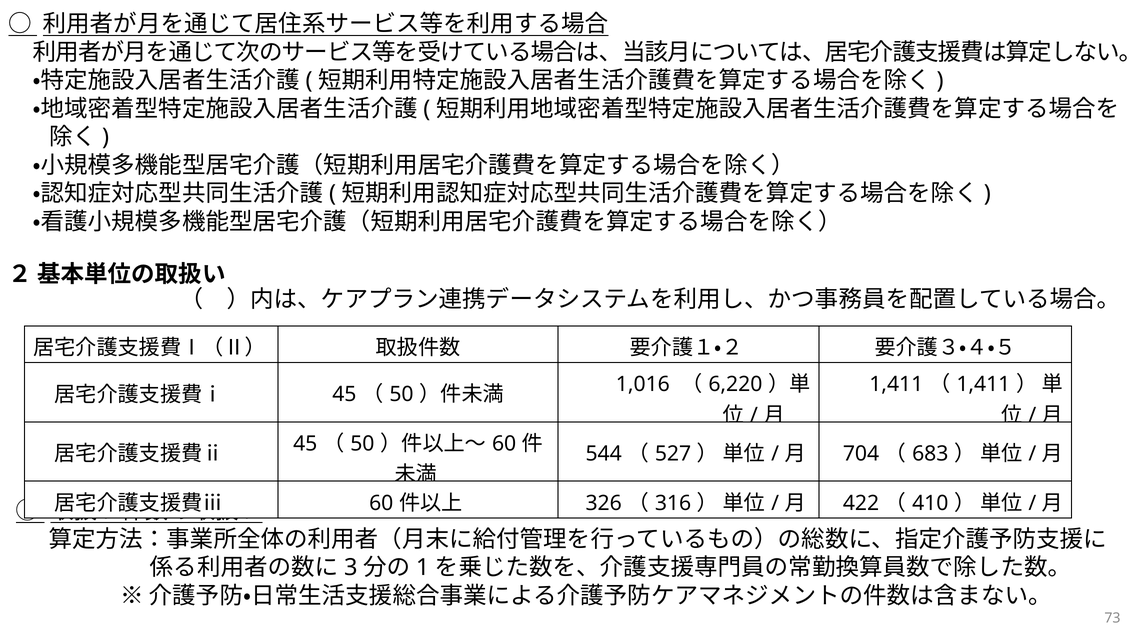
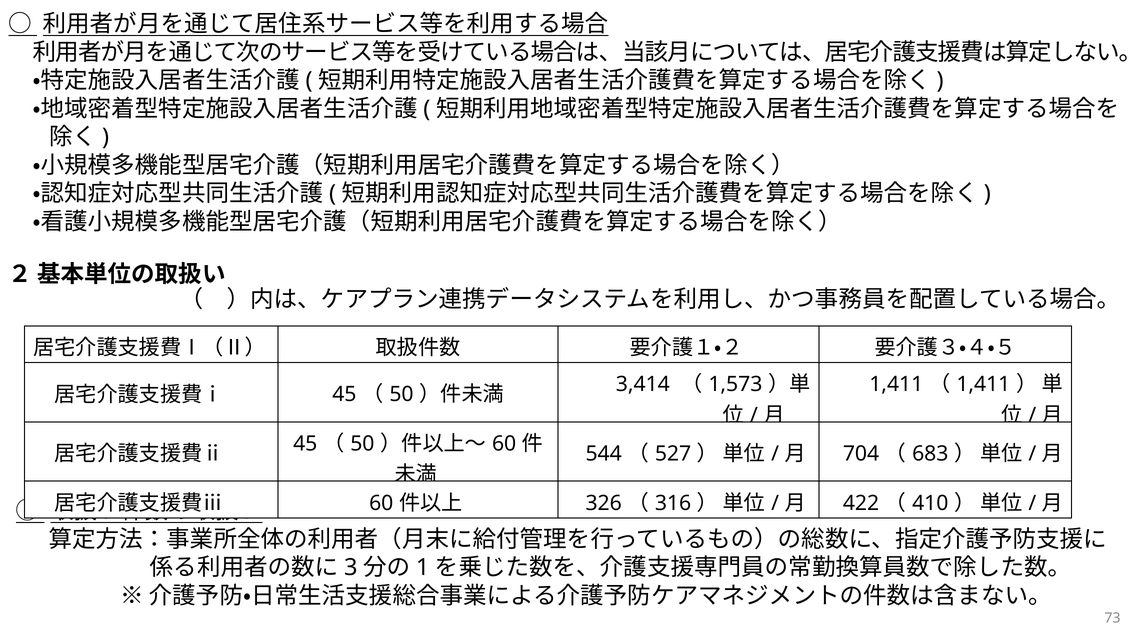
1,016: 1,016 -> 3,414 (643, 384)
6,220: 6,220 -> 1,573 (735, 384)
